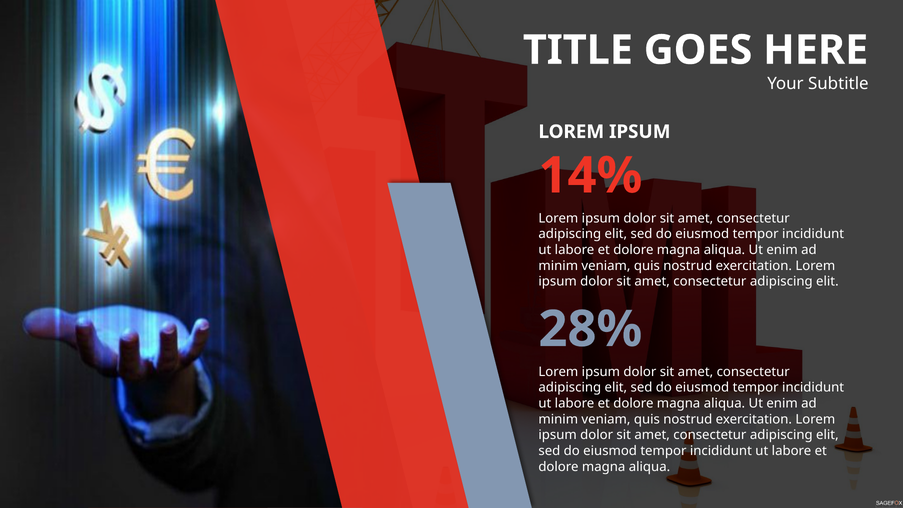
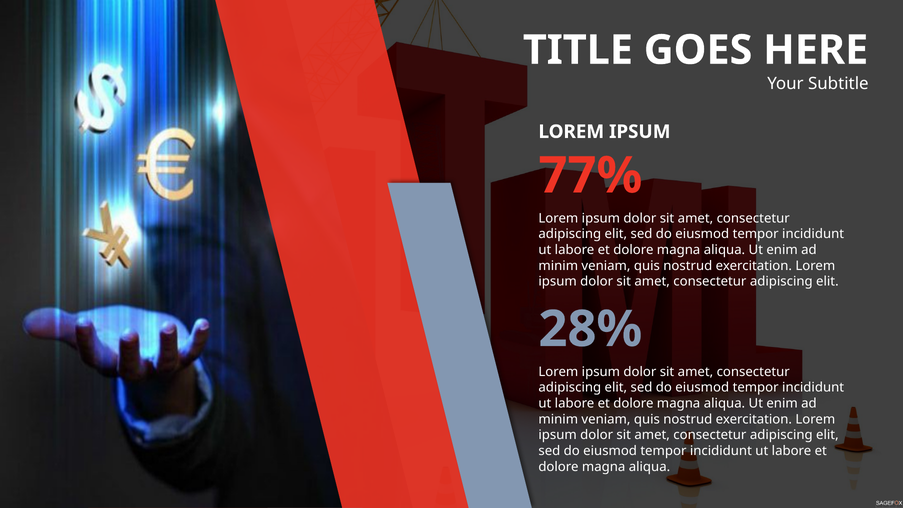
14%: 14% -> 77% (590, 176)
